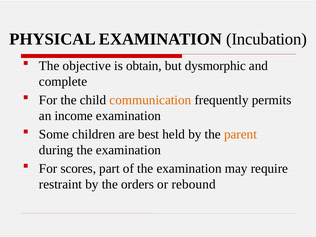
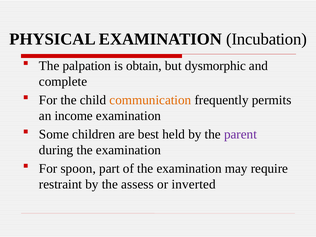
objective: objective -> palpation (87, 66)
parent colour: orange -> purple (241, 134)
scores: scores -> spoon (78, 168)
orders: orders -> assess (137, 184)
rebound: rebound -> inverted (194, 184)
